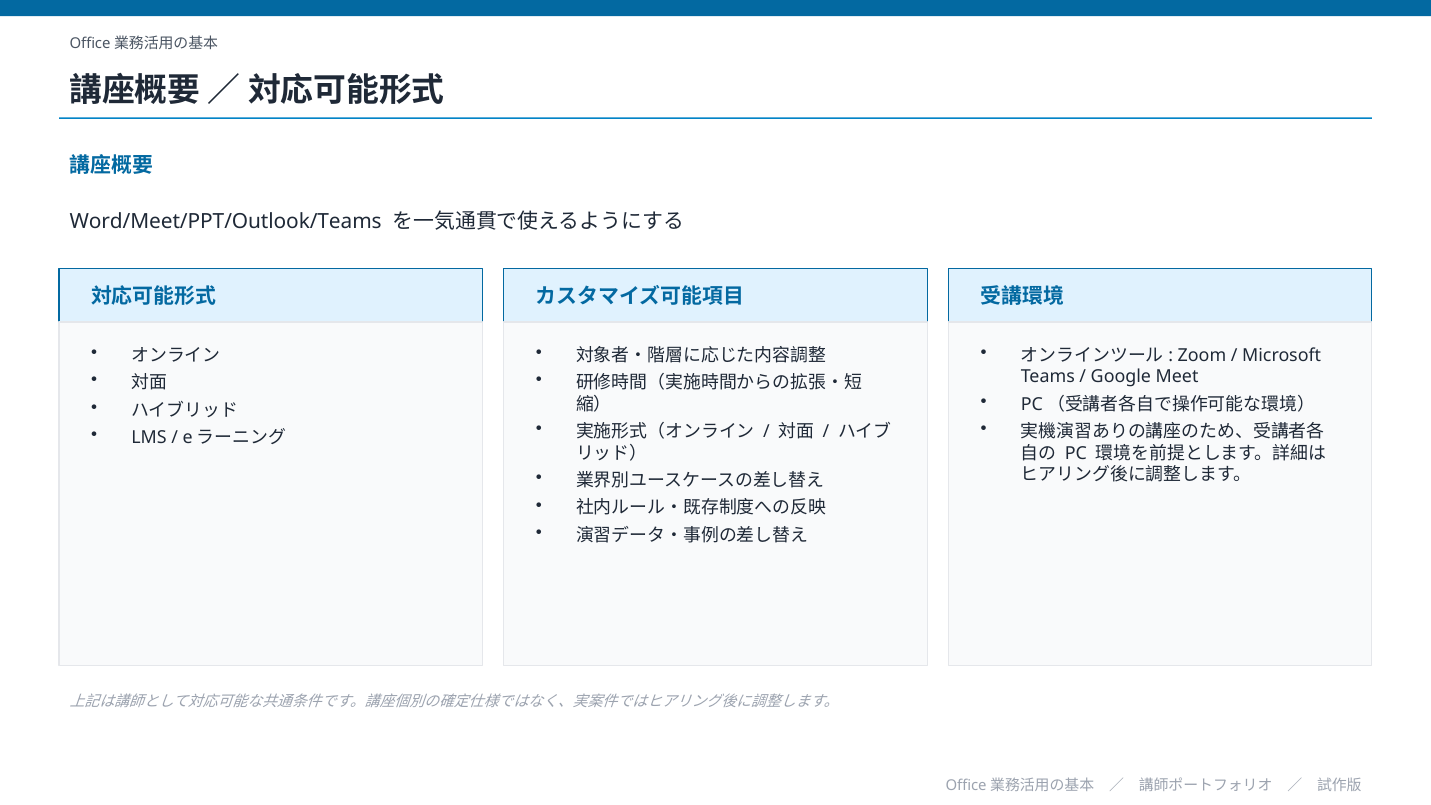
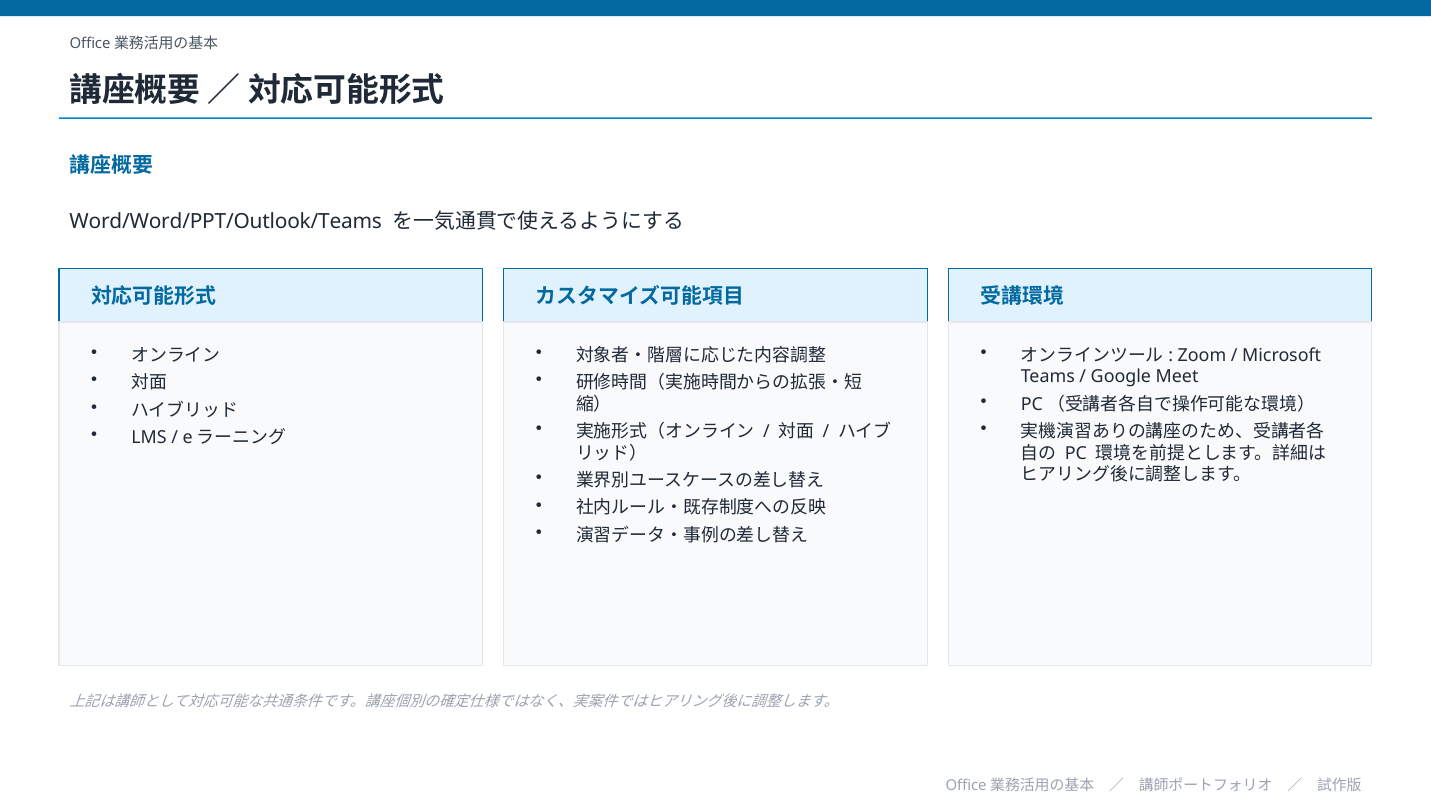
Word/Meet/PPT/Outlook/Teams: Word/Meet/PPT/Outlook/Teams -> Word/Word/PPT/Outlook/Teams (226, 221)
